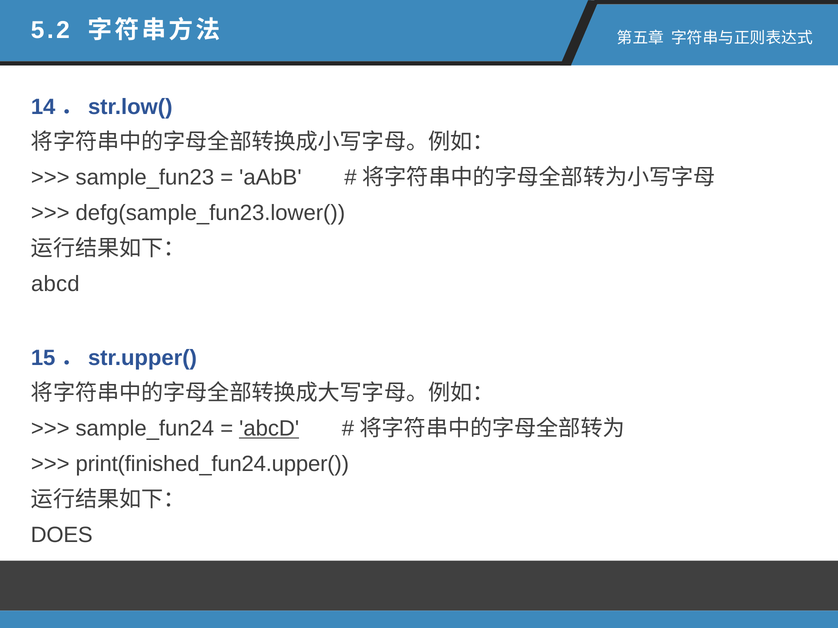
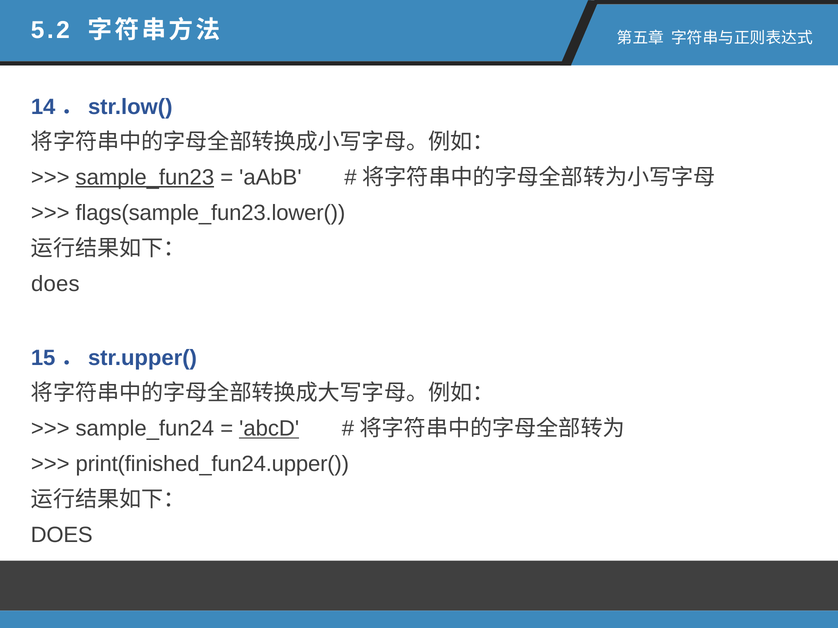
sample_fun23 underline: none -> present (145, 178)
defg(sample_fun23.lower(: defg(sample_fun23.lower( -> flags(sample_fun23.lower( (210, 213)
abcd: abcd -> does (55, 284)
